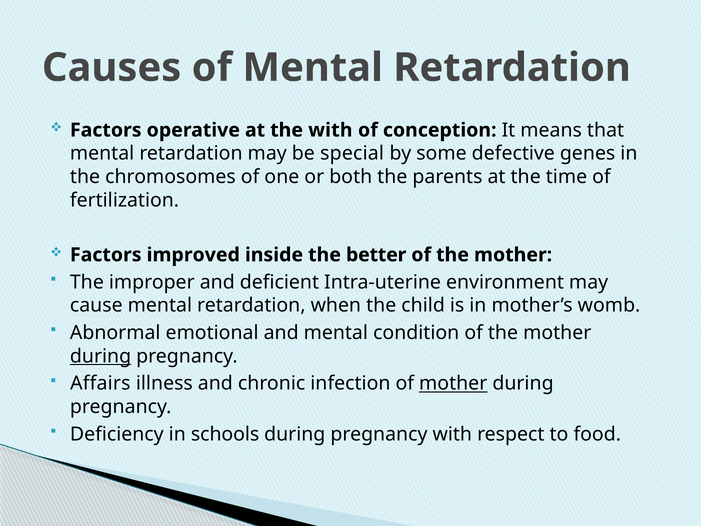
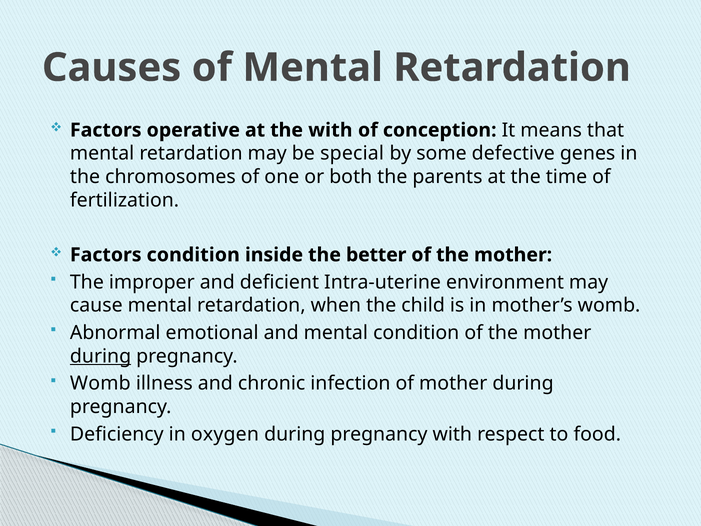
Factors improved: improved -> condition (193, 255)
Affairs: Affairs -> Womb (100, 383)
mother underline: present -> none (453, 383)
schools: schools -> oxygen (225, 434)
